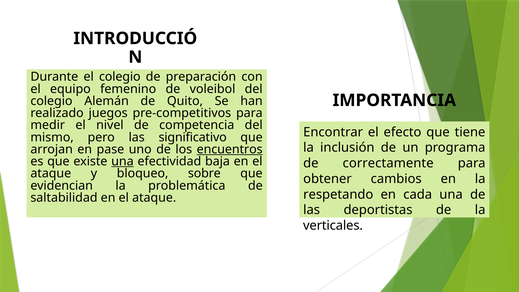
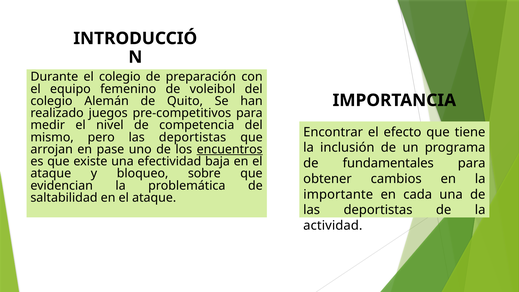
pero las significativo: significativo -> deportistas (193, 137)
una underline: present -> none (122, 161)
correctamente: correctamente -> fundamentales (388, 163)
respetando: respetando -> importante (338, 194)
verticales: verticales -> actividad (333, 226)
